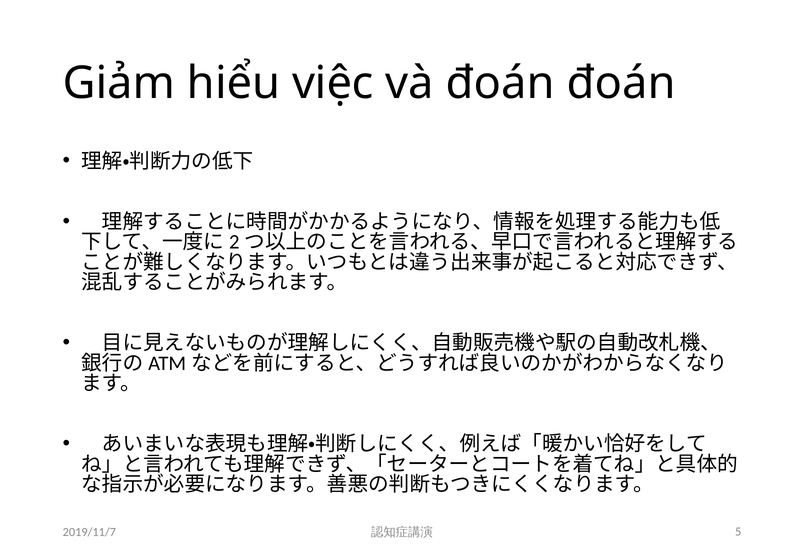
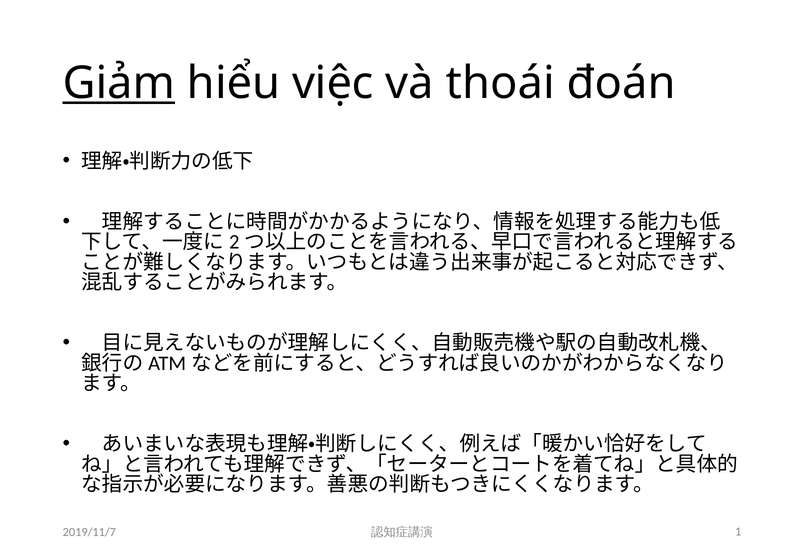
Giảm underline: none -> present (119, 83)
và đoán: đoán -> thoái (500, 83)
5: 5 -> 1 (738, 531)
